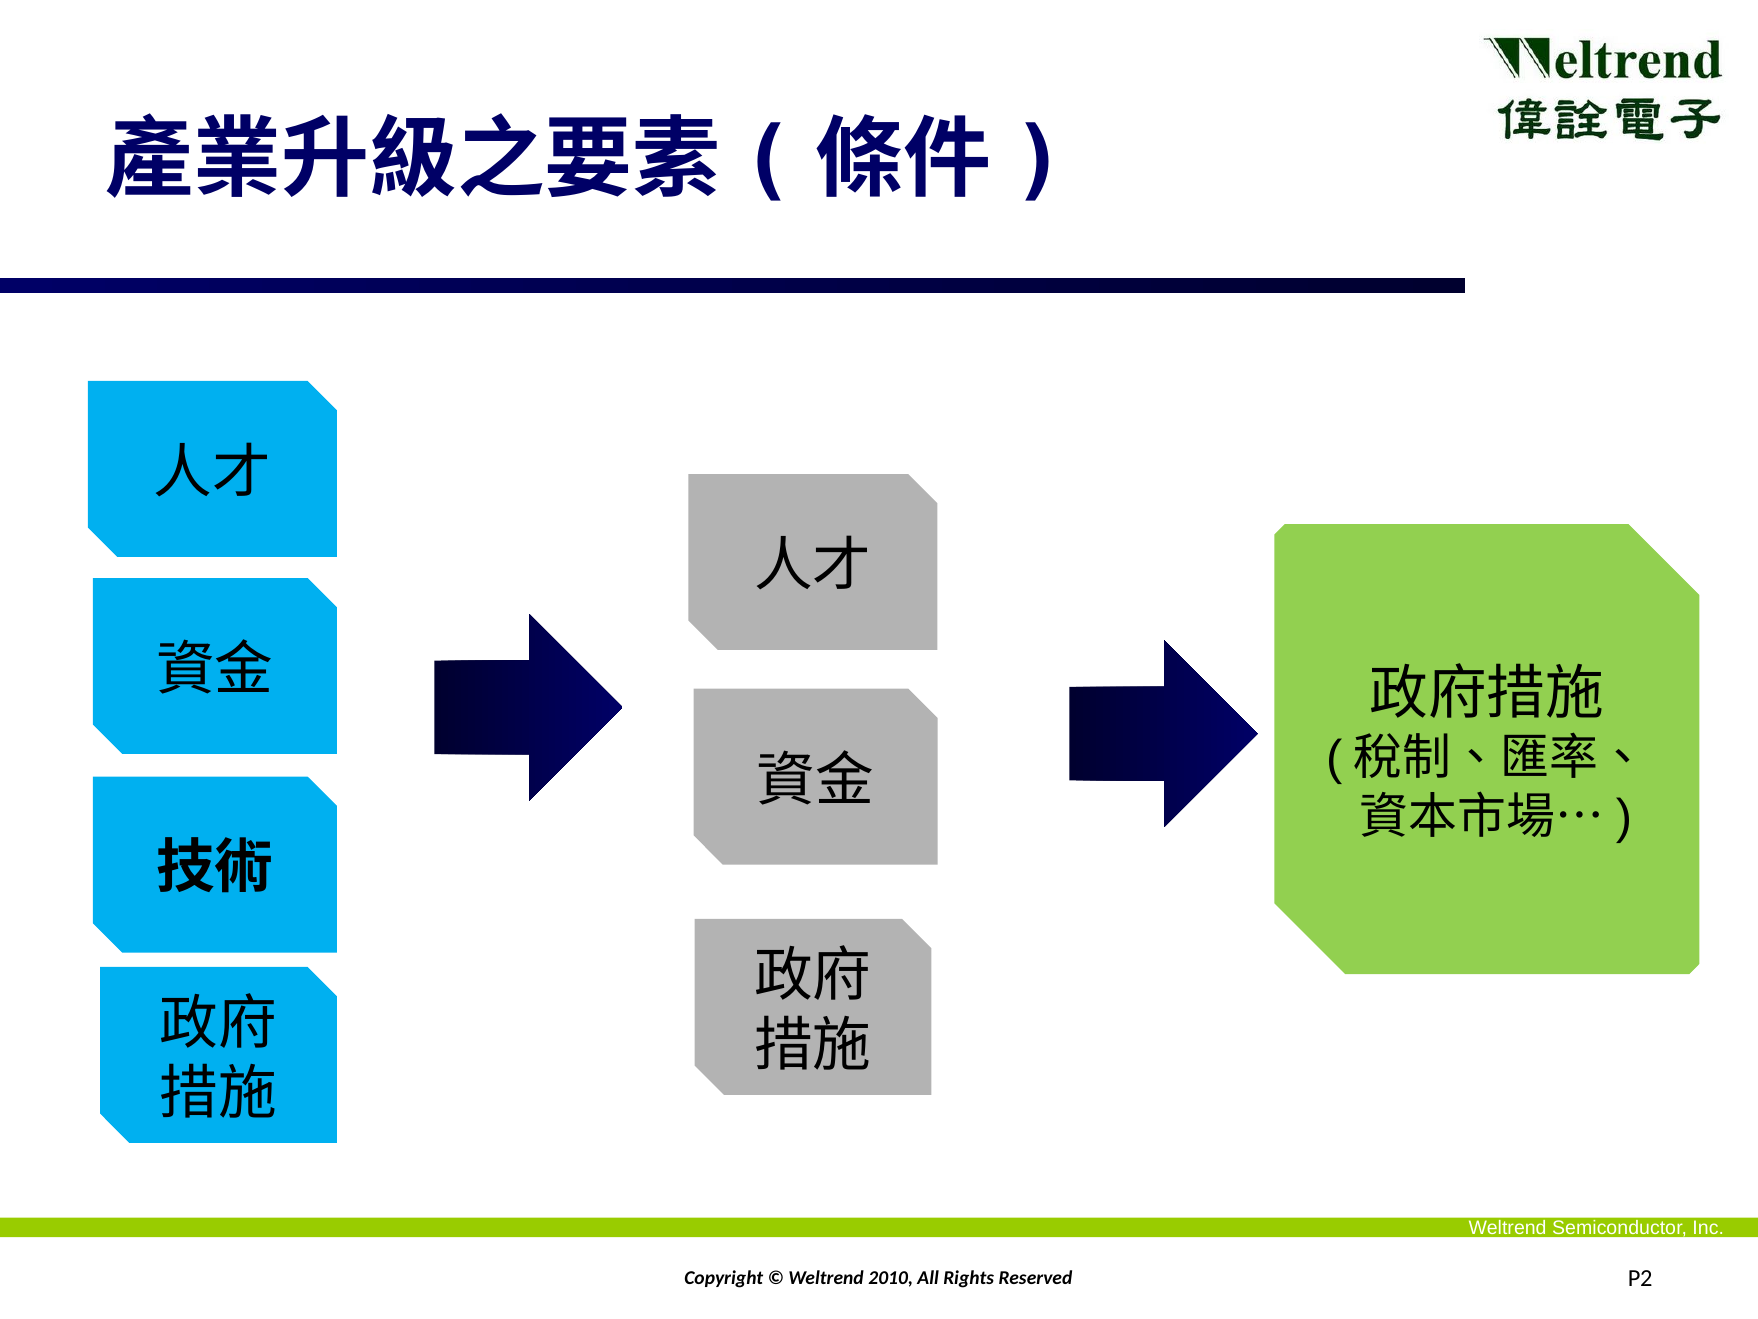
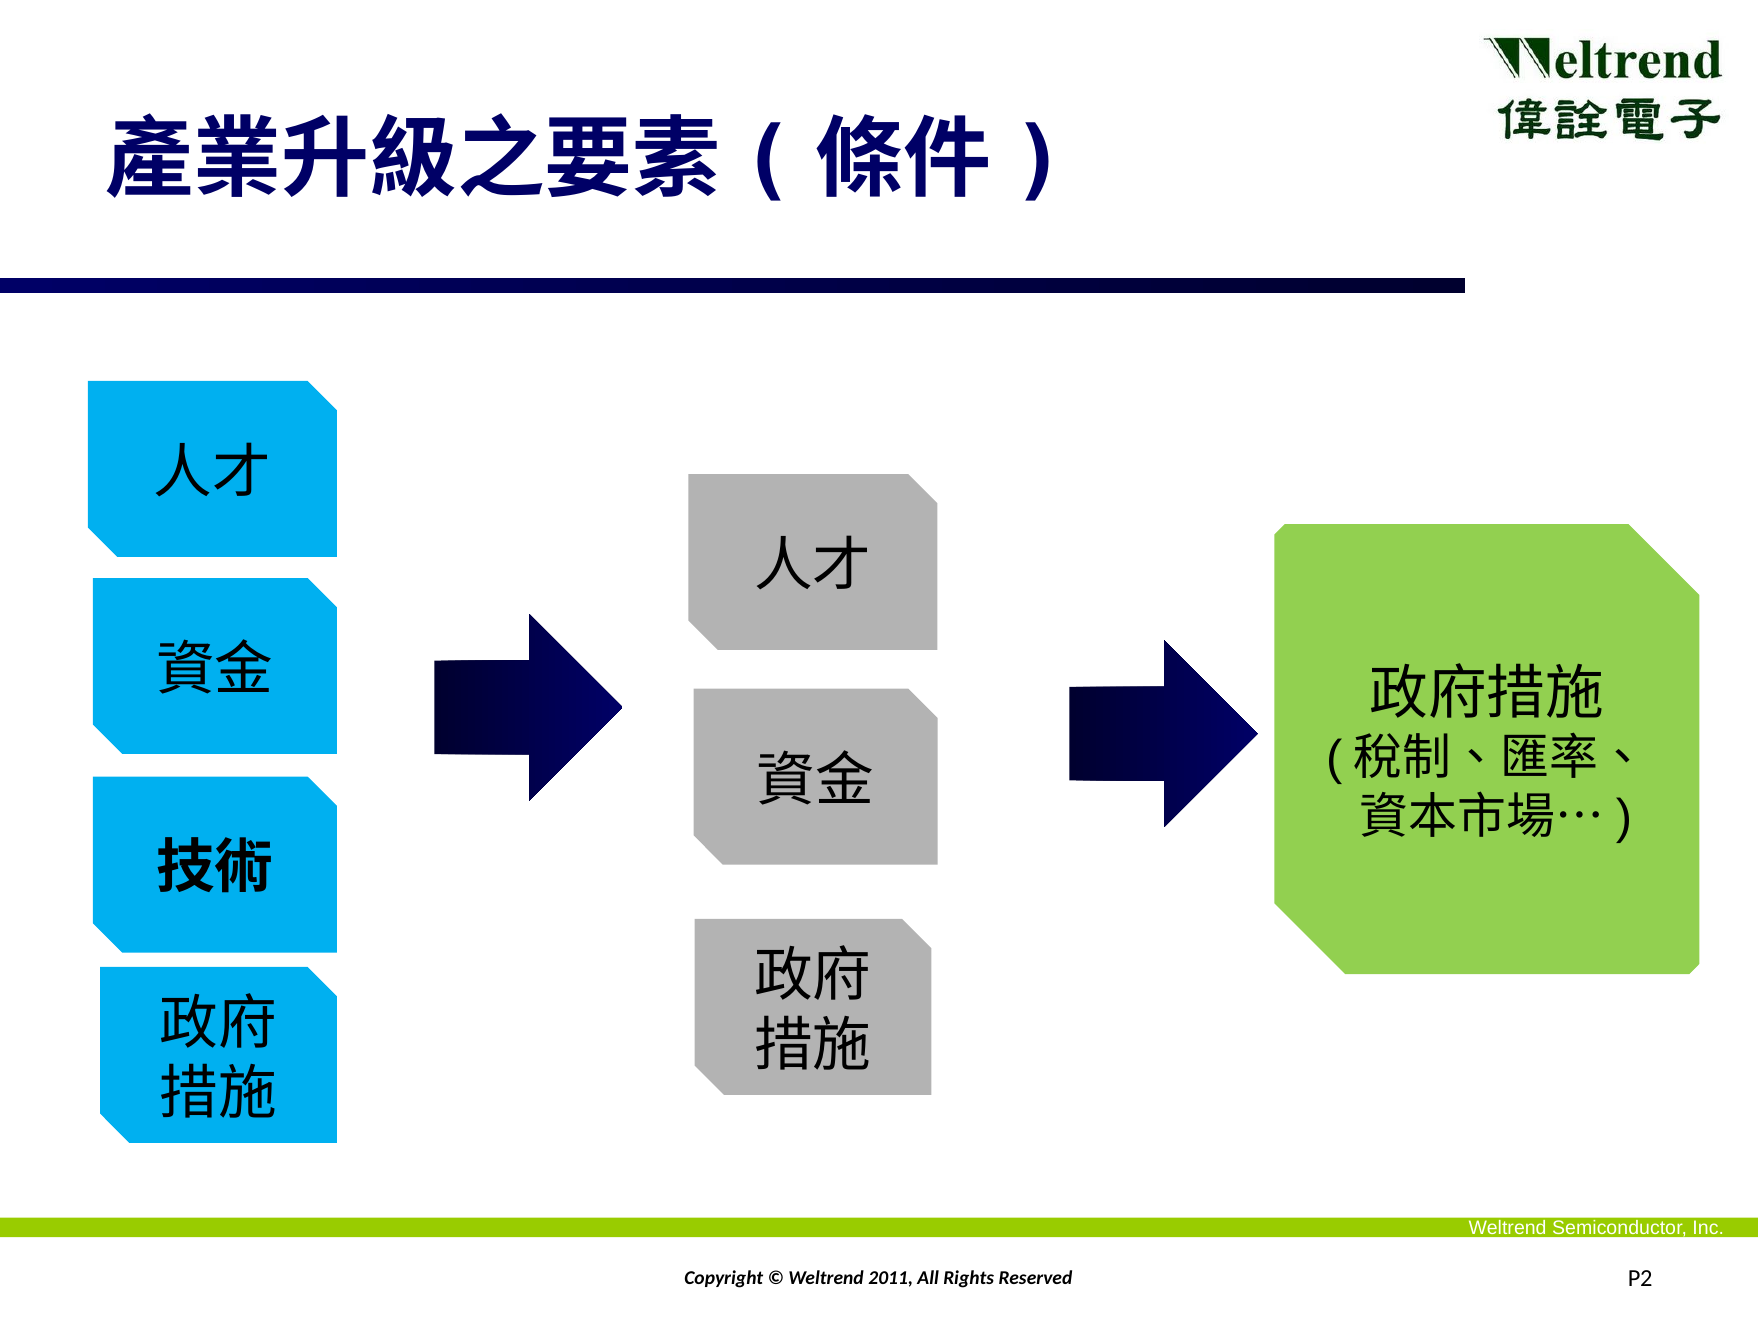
2010: 2010 -> 2011 (891, 1277)
